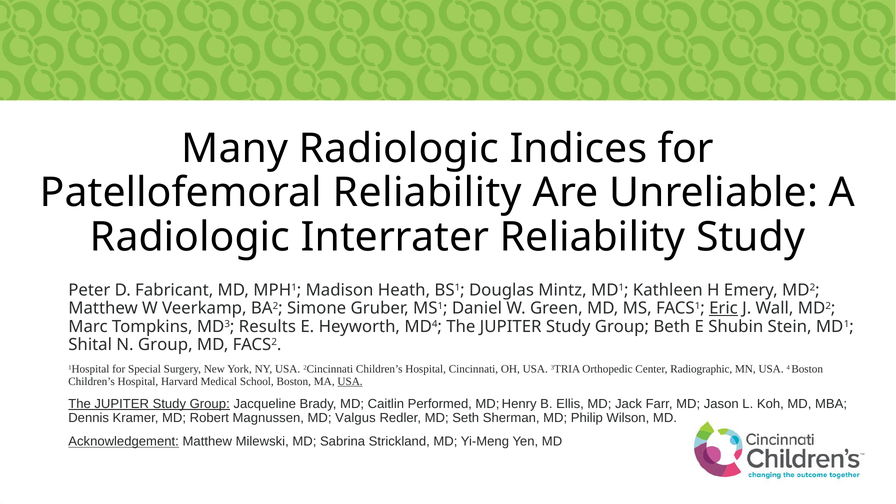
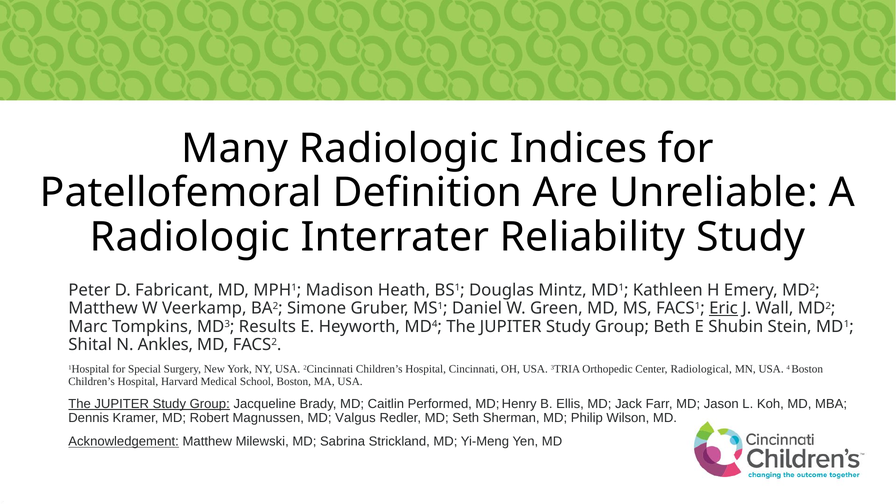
Patellofemoral Reliability: Reliability -> Definition (427, 193)
N Group: Group -> Ankles (165, 345)
Radiographic: Radiographic -> Radiological (701, 369)
USA underline: present -> none (350, 381)
